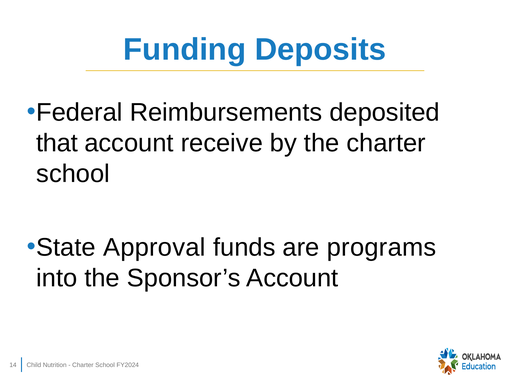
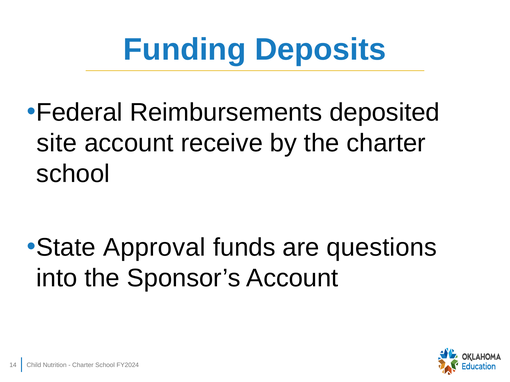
that: that -> site (57, 143)
programs: programs -> questions (382, 248)
